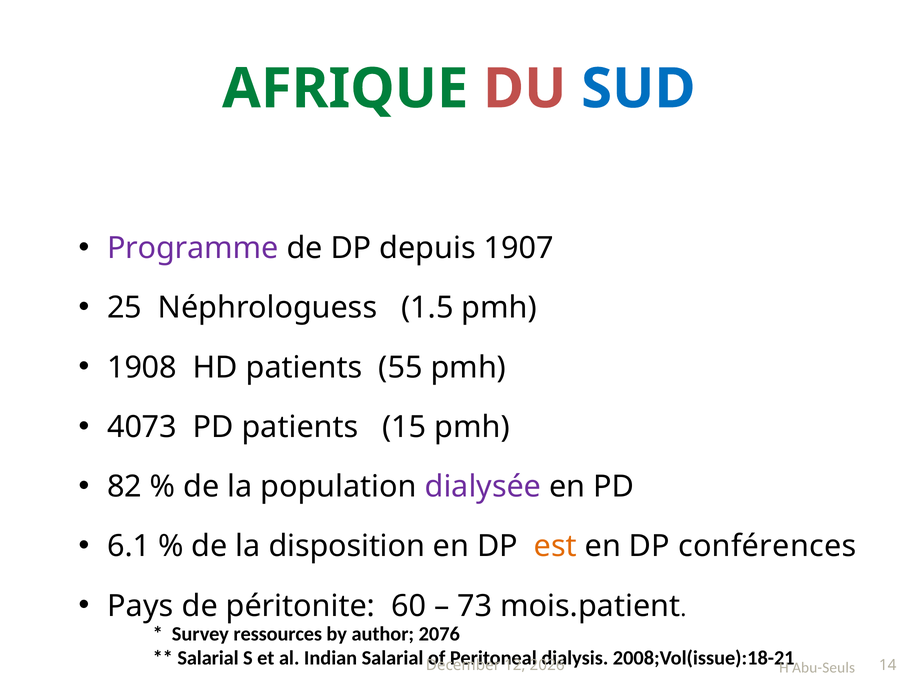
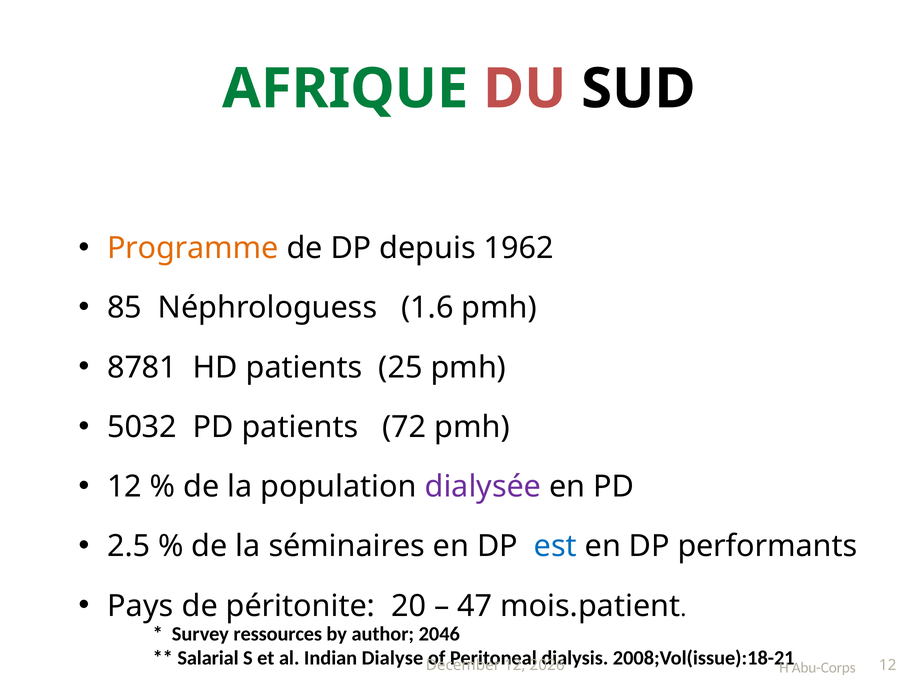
SUD colour: blue -> black (638, 89)
Programme colour: purple -> orange (193, 248)
1907: 1907 -> 1962 (519, 248)
25: 25 -> 85 (125, 308)
1.5: 1.5 -> 1.6 (427, 308)
1908: 1908 -> 8781 (142, 368)
55: 55 -> 25 (401, 368)
4073: 4073 -> 5032 (142, 427)
15: 15 -> 72 (404, 427)
82: 82 -> 12 (125, 487)
6.1: 6.1 -> 2.5 (129, 547)
disposition: disposition -> séminaires (347, 547)
est colour: orange -> blue (555, 547)
conférences: conférences -> performants (767, 547)
60: 60 -> 20 (409, 606)
73: 73 -> 47 (475, 606)
2076: 2076 -> 2046 (439, 634)
Indian Salarial: Salarial -> Dialyse (392, 659)
14: 14 -> 12 (888, 666)
Abu-Seuls: Abu-Seuls -> Abu-Corps (824, 668)
